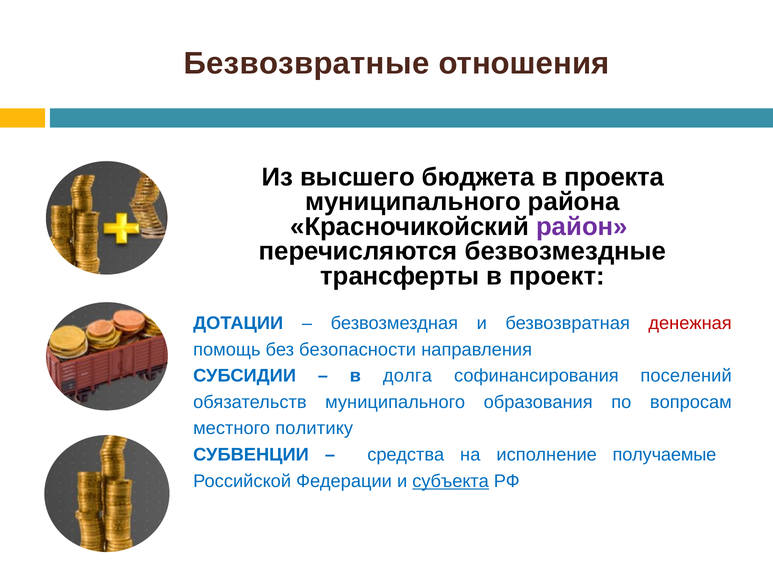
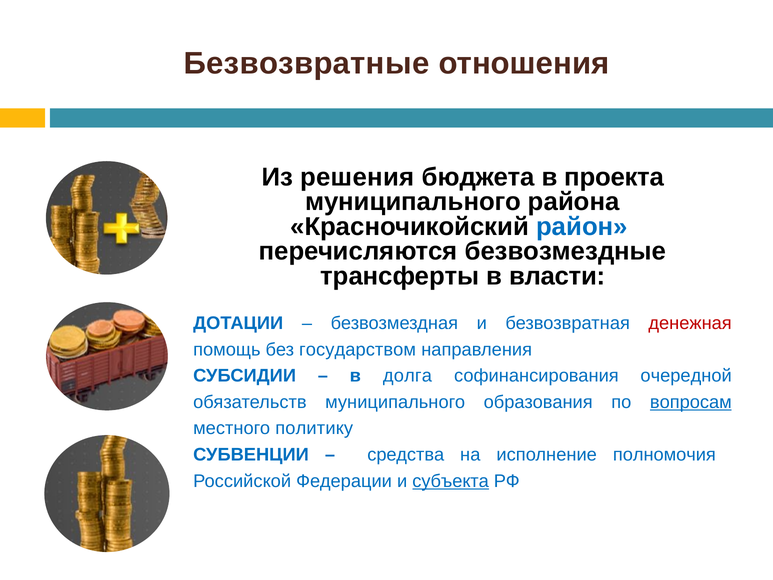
высшего: высшего -> решения (357, 177)
район colour: purple -> blue (582, 227)
проект: проект -> власти (557, 276)
безопасности: безопасности -> государством (358, 349)
поселений: поселений -> очередной (686, 376)
вопросам underline: none -> present (691, 402)
получаемые: получаемые -> полномочия (664, 455)
